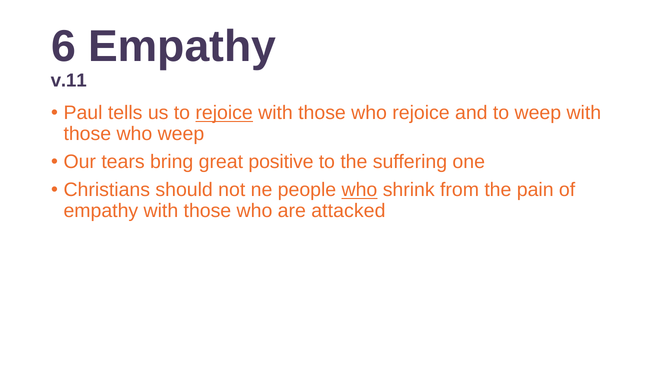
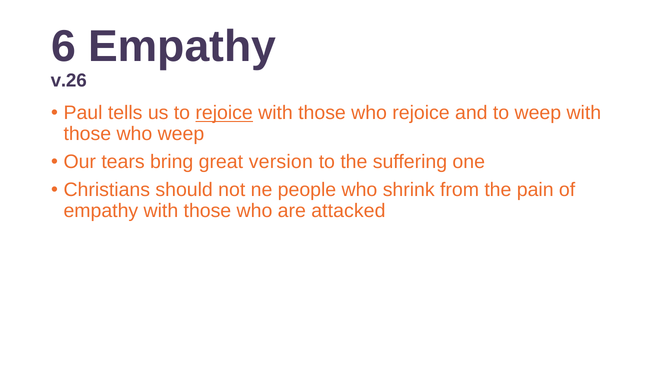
v.11: v.11 -> v.26 (69, 81)
positive: positive -> version (281, 162)
who underline: present -> none (359, 190)
